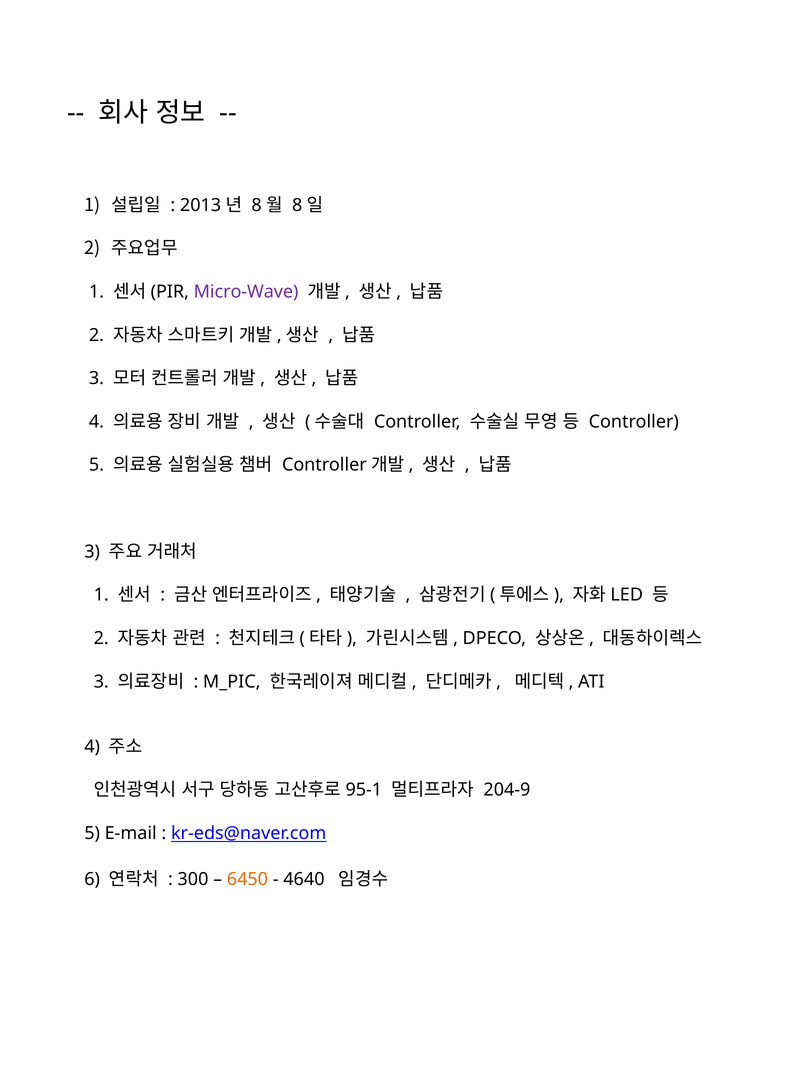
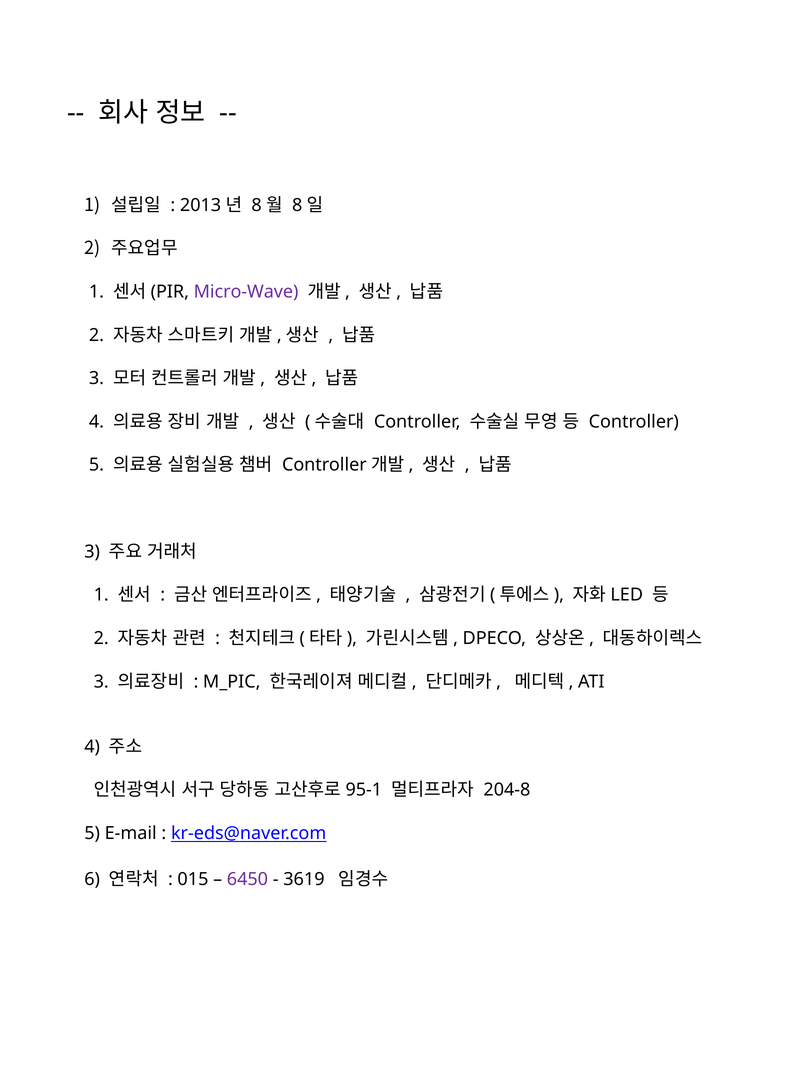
204-9: 204-9 -> 204-8 (507, 790)
300: 300 -> 015 (193, 879)
6450 colour: orange -> purple (247, 879)
4640: 4640 -> 3619 (304, 879)
